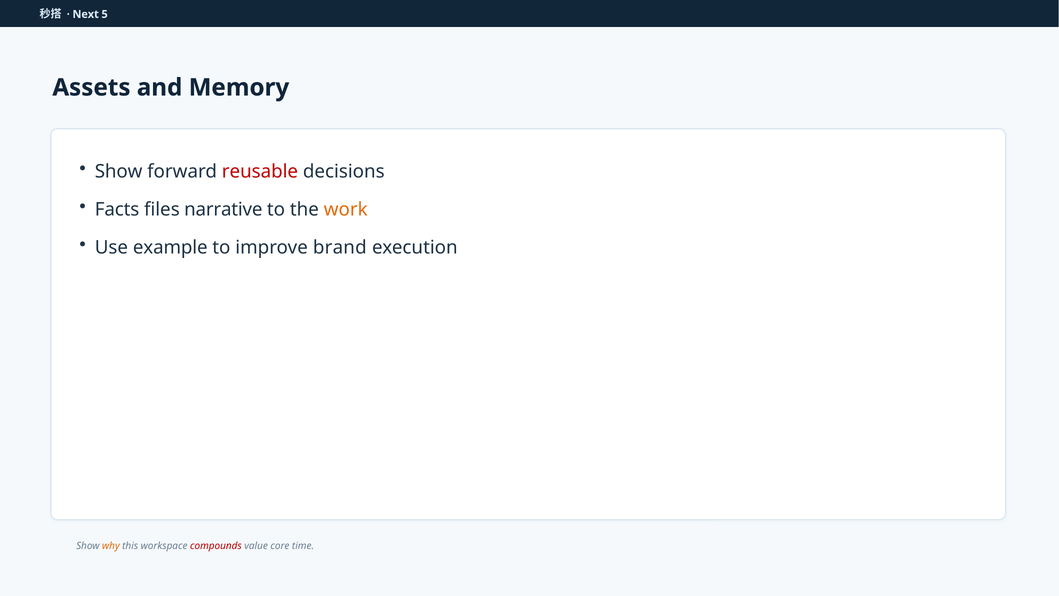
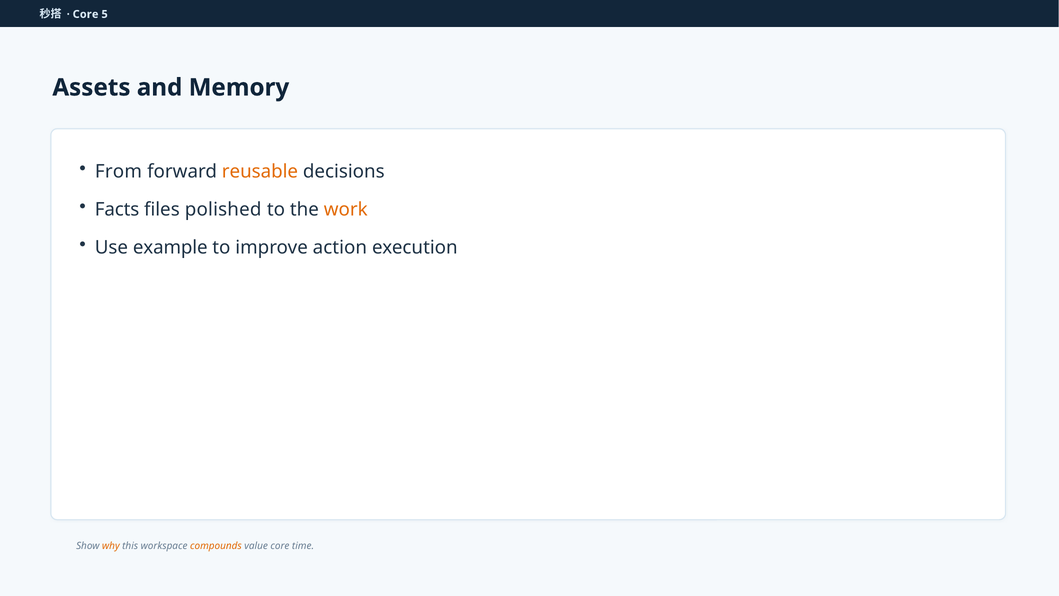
Next: Next -> Core (86, 14)
Show: Show -> From (118, 171)
reusable colour: red -> orange (260, 171)
narrative: narrative -> polished (223, 209)
brand: brand -> action (340, 247)
compounds colour: red -> orange (216, 546)
